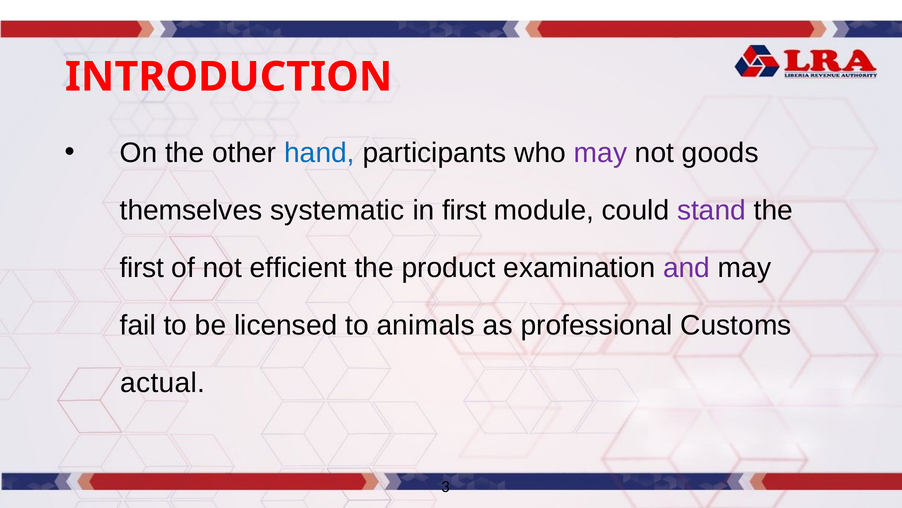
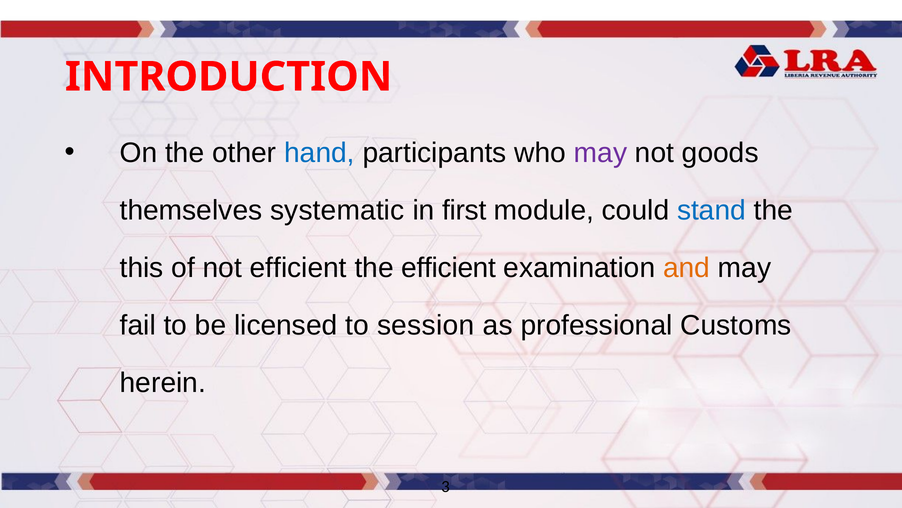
stand colour: purple -> blue (712, 210)
first: first -> this (142, 268)
the product: product -> efficient (449, 268)
and colour: purple -> orange (687, 268)
animals: animals -> session (426, 325)
actual: actual -> herein (163, 383)
